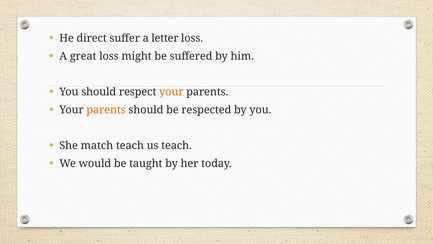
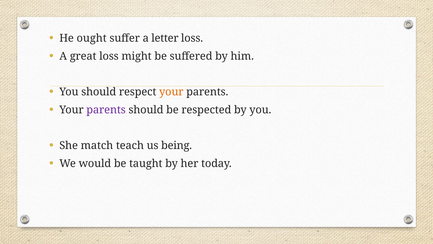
direct: direct -> ought (92, 38)
parents colour: orange -> purple (106, 110)
us teach: teach -> being (177, 145)
